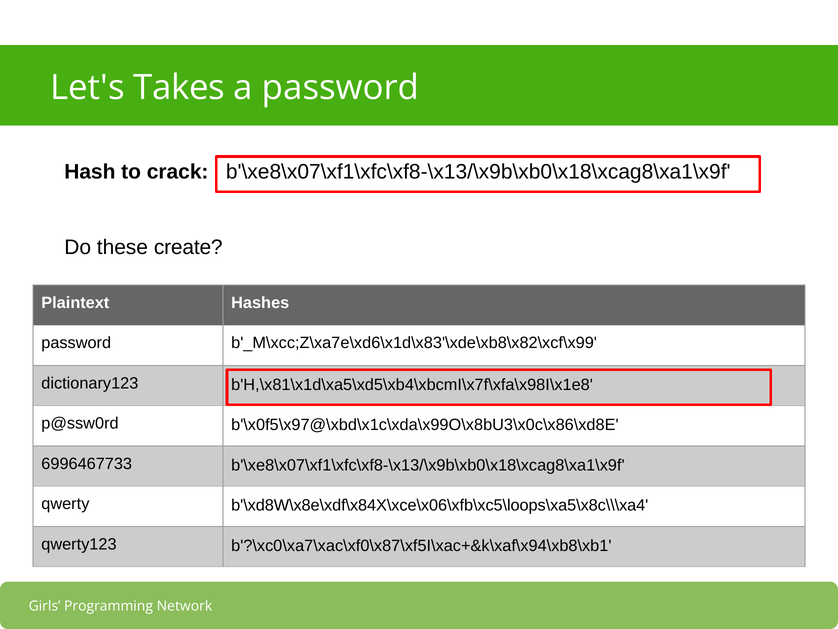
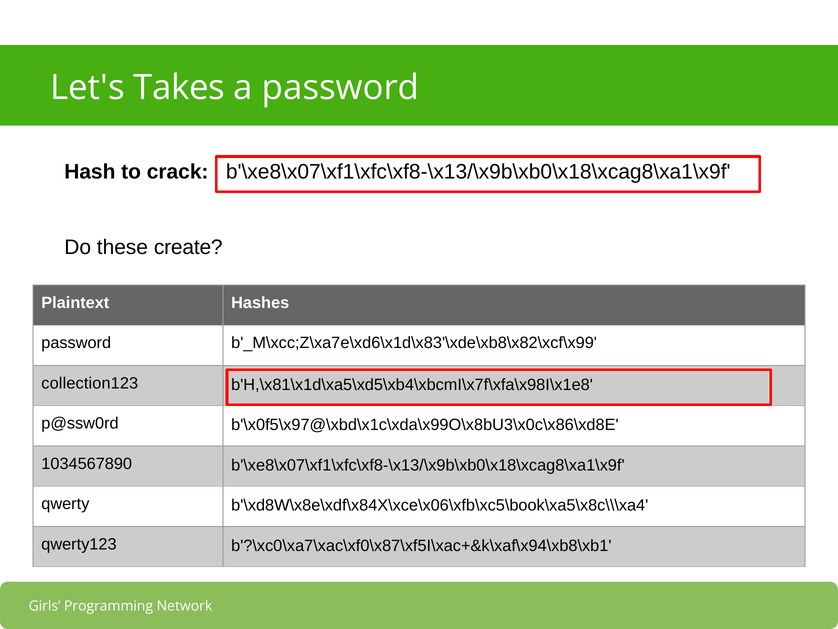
dictionary123: dictionary123 -> collection123 (90, 383)
6996467733: 6996467733 -> 1034567890 (87, 463)
b'\xd8W\x8e\xdf\x84X\xce\x06\xfb\xc5\loops\xa5\x8c\\\xa4: b'\xd8W\x8e\xdf\x84X\xce\x06\xfb\xc5\loops\xa5\x8c\\\xa4 -> b'\xd8W\x8e\xdf\x84X\xce\x06\xfb\xc5\book\xa5\x8c\\\xa4 (440, 505)
